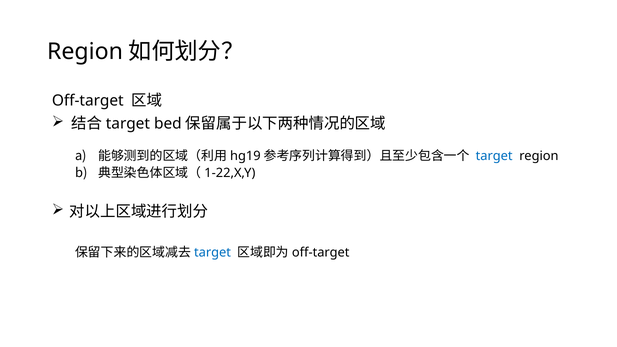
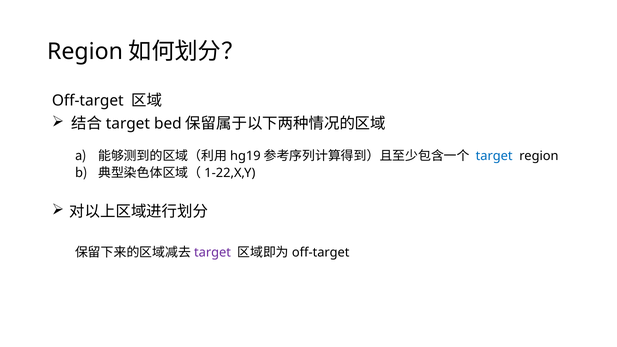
target colour: blue -> purple (213, 253)
